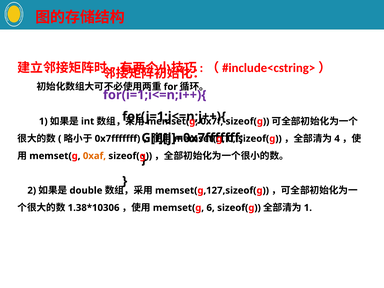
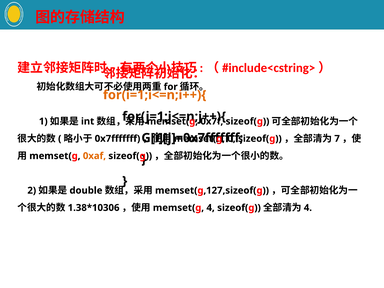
for(i=1;i<=n;i++){ colour: purple -> orange (155, 95)
4: 4 -> 7 (337, 139)
6: 6 -> 4 (211, 208)
1: 1 -> 4 (308, 208)
